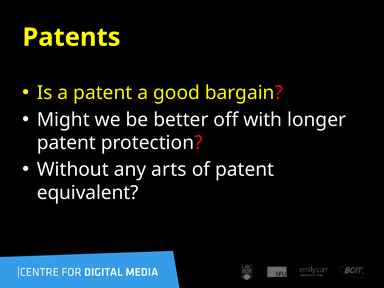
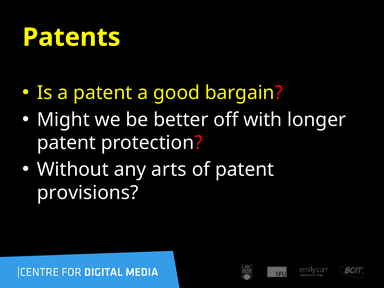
equivalent: equivalent -> provisions (88, 193)
